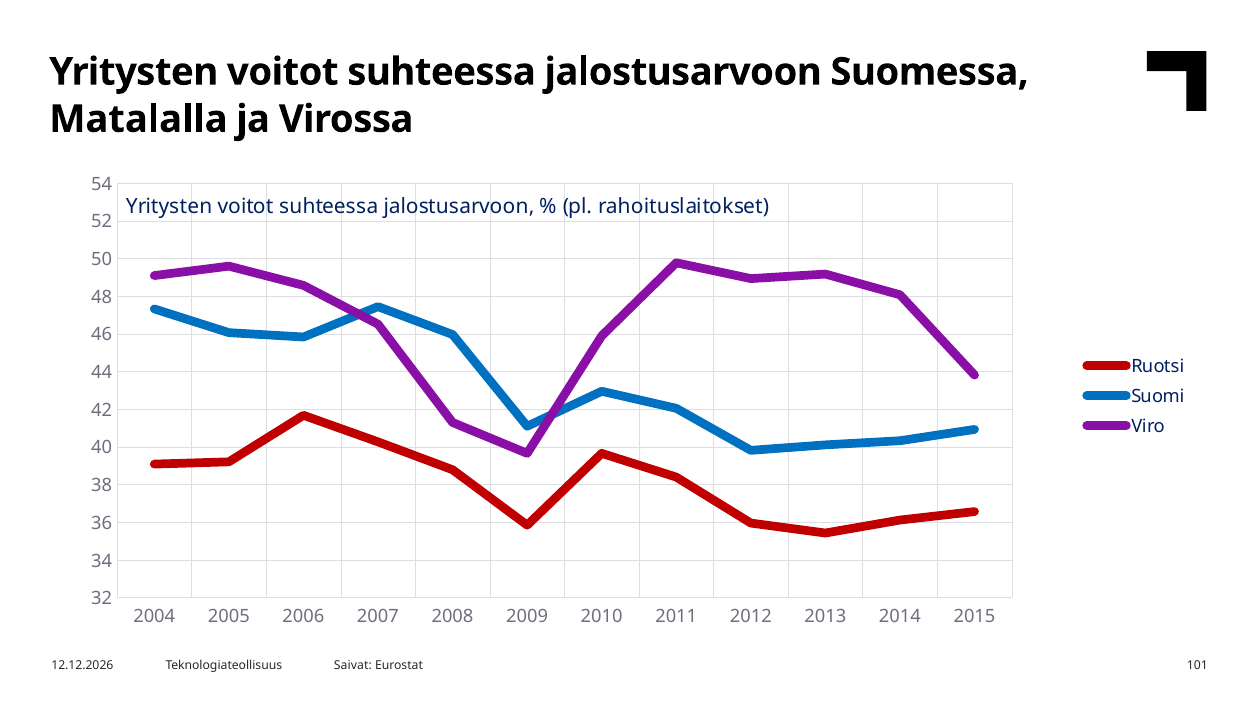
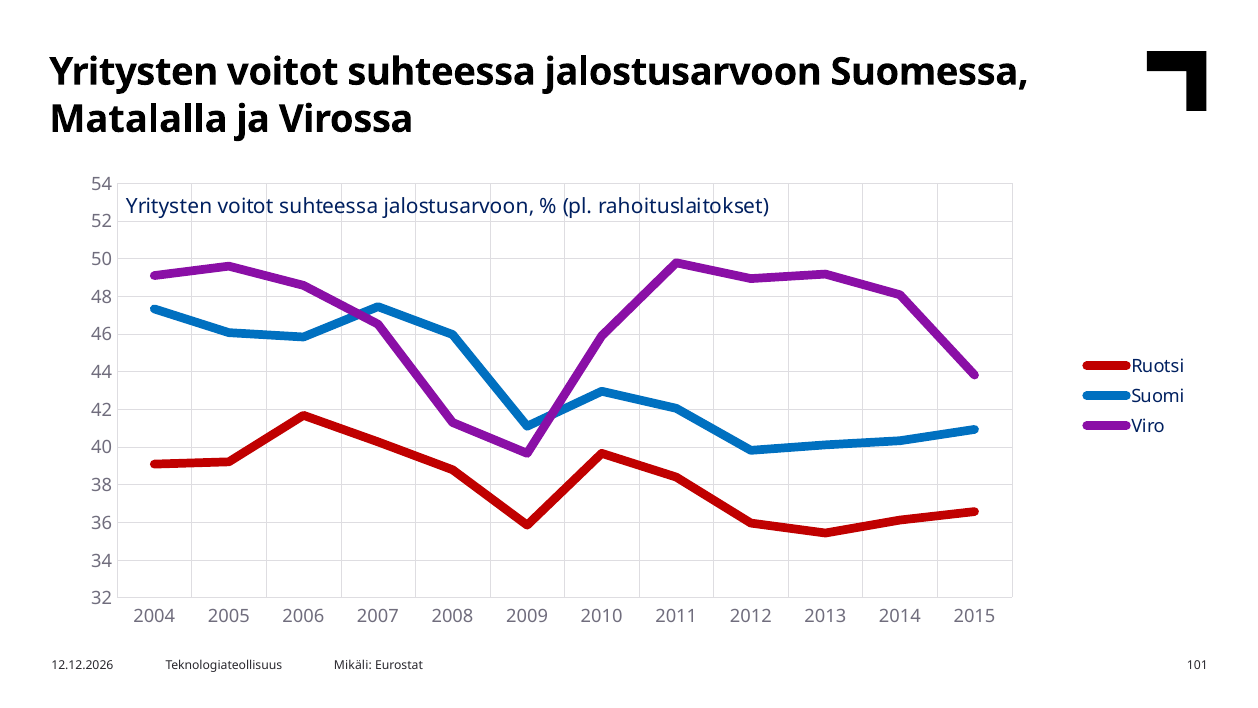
Saivat: Saivat -> Mikäli (353, 665)
